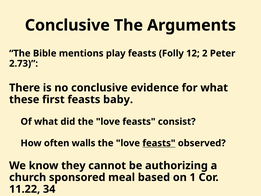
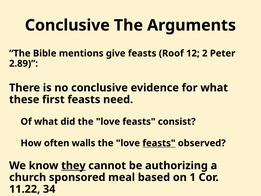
play: play -> give (116, 53)
Folly: Folly -> Roof (171, 53)
2.73: 2.73 -> 2.89 (24, 63)
baby: baby -> need (118, 99)
they underline: none -> present (73, 165)
